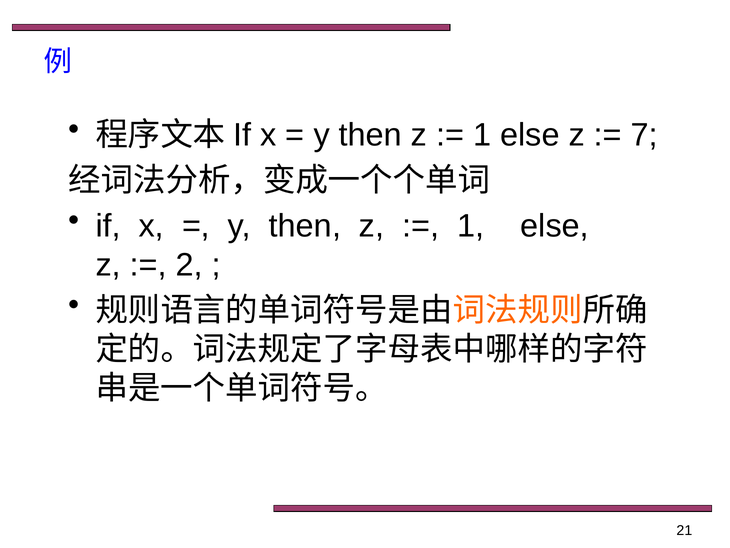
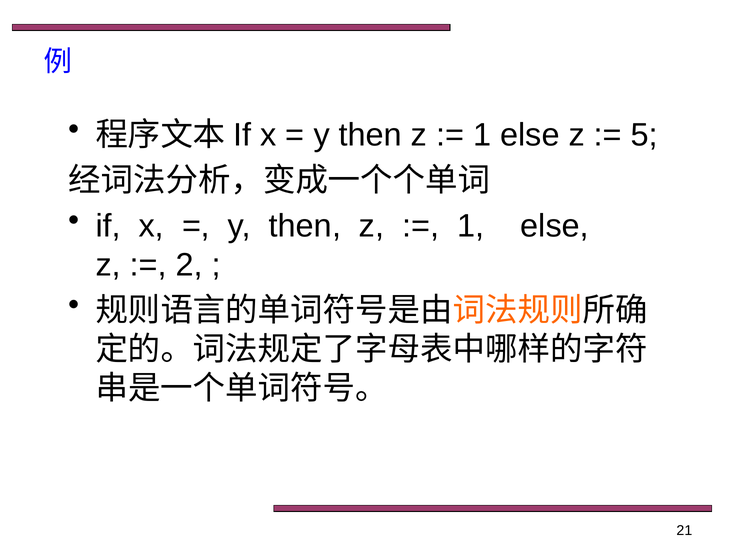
7: 7 -> 5 (644, 135)
